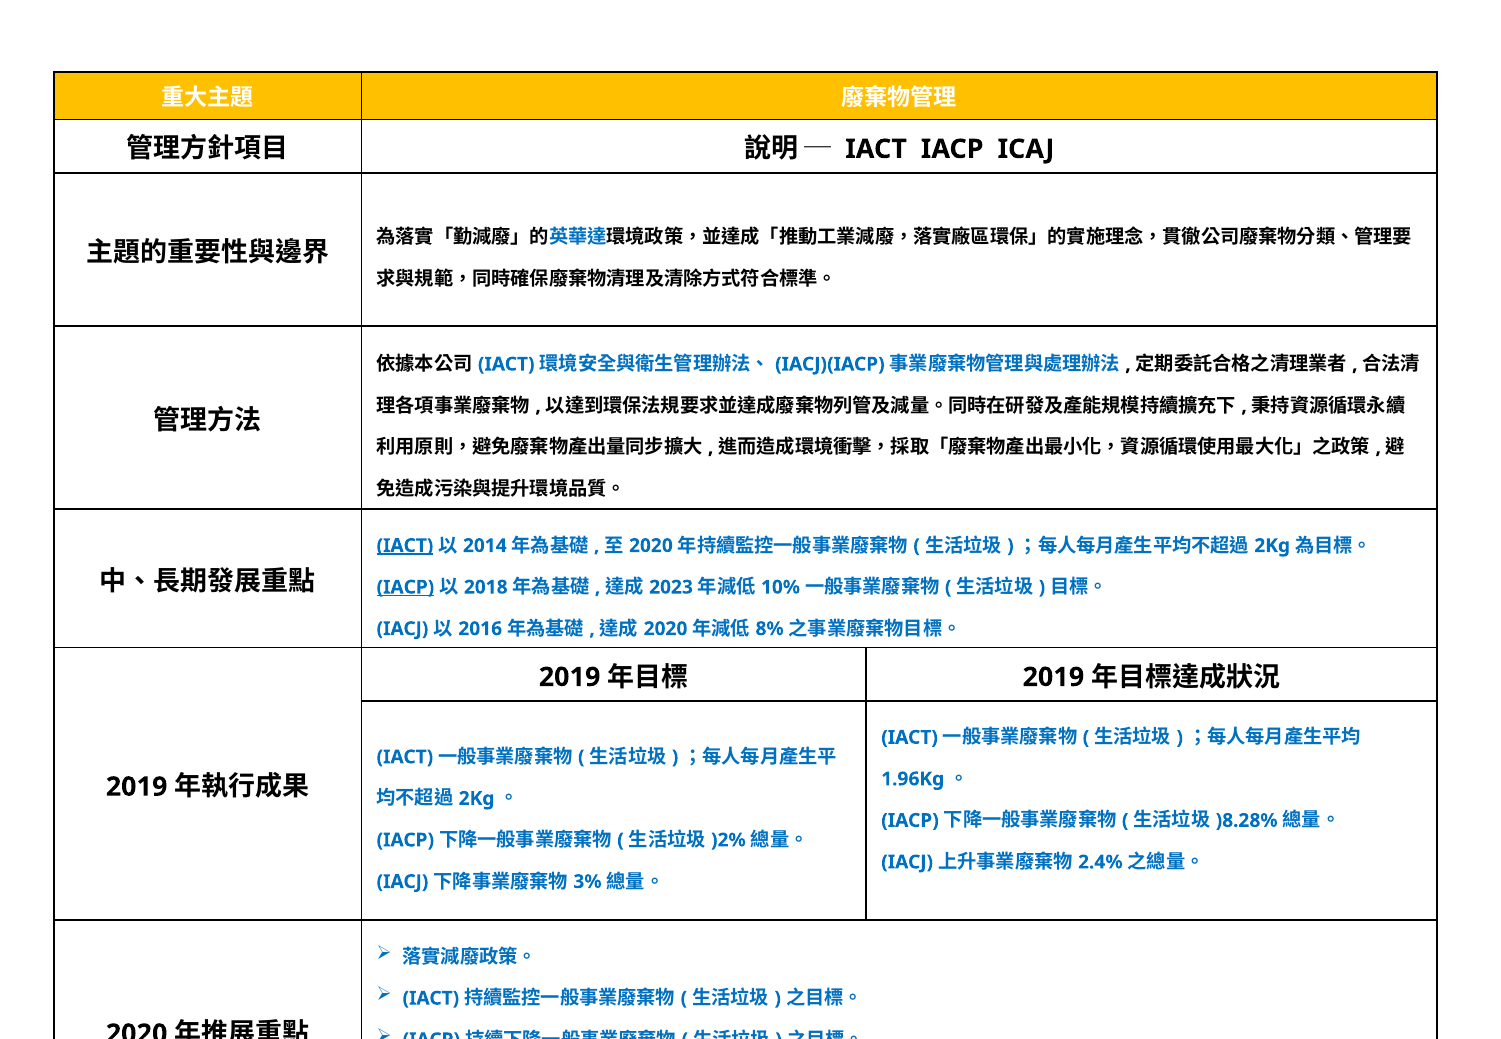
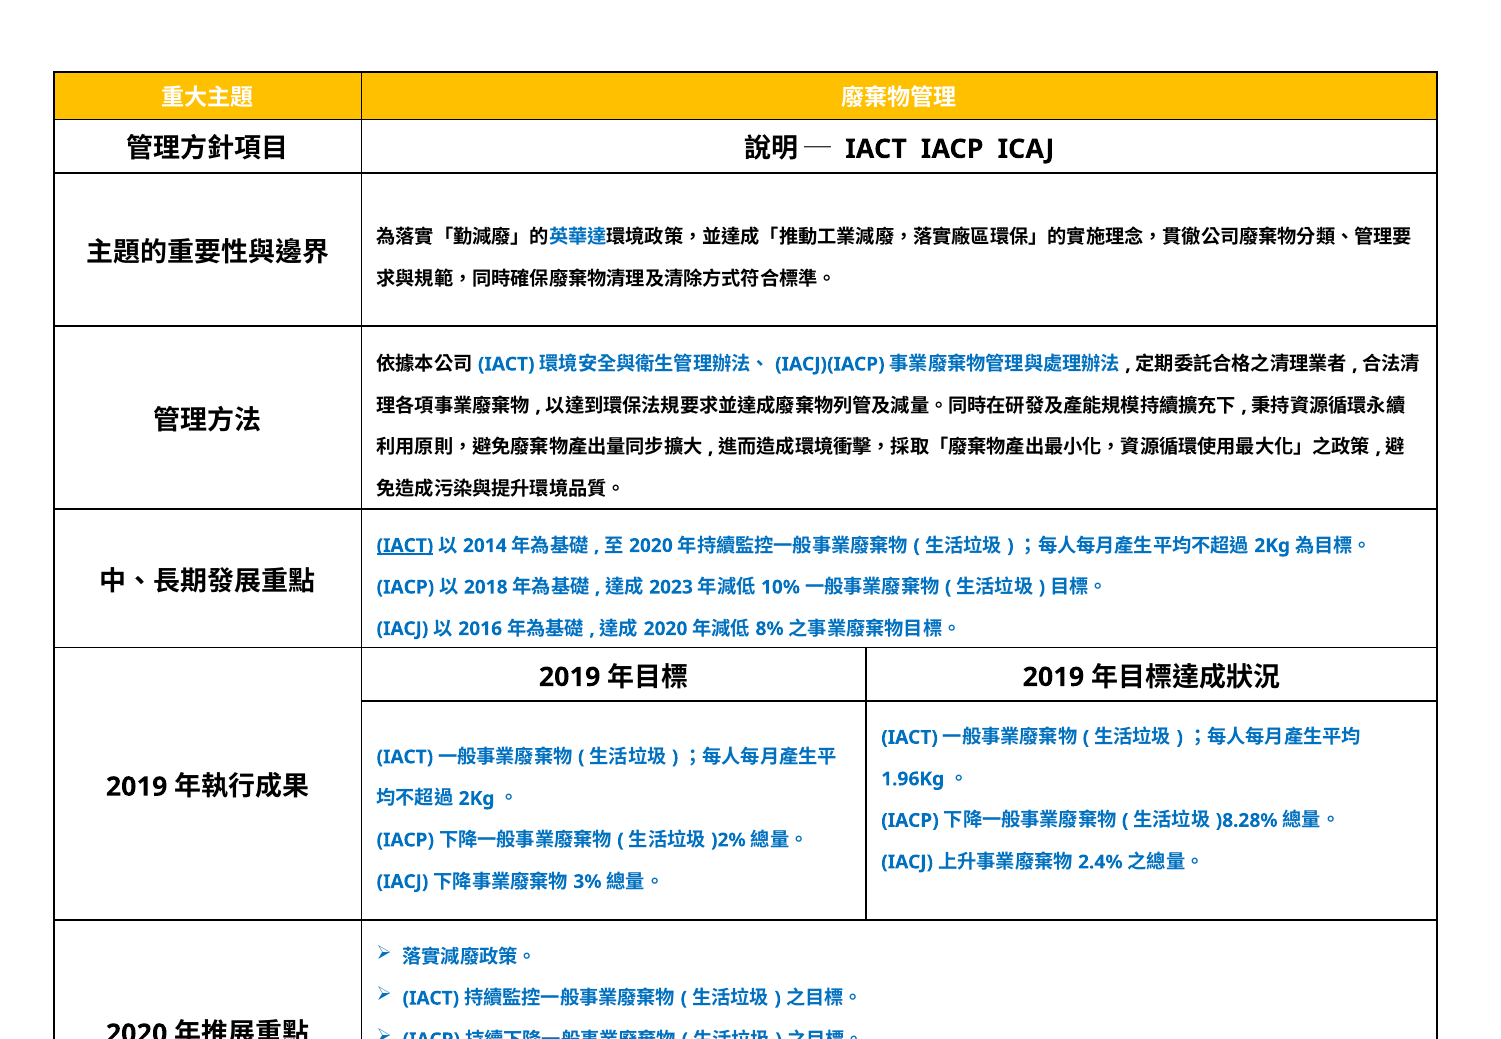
IACP underline: present -> none (405, 587)
